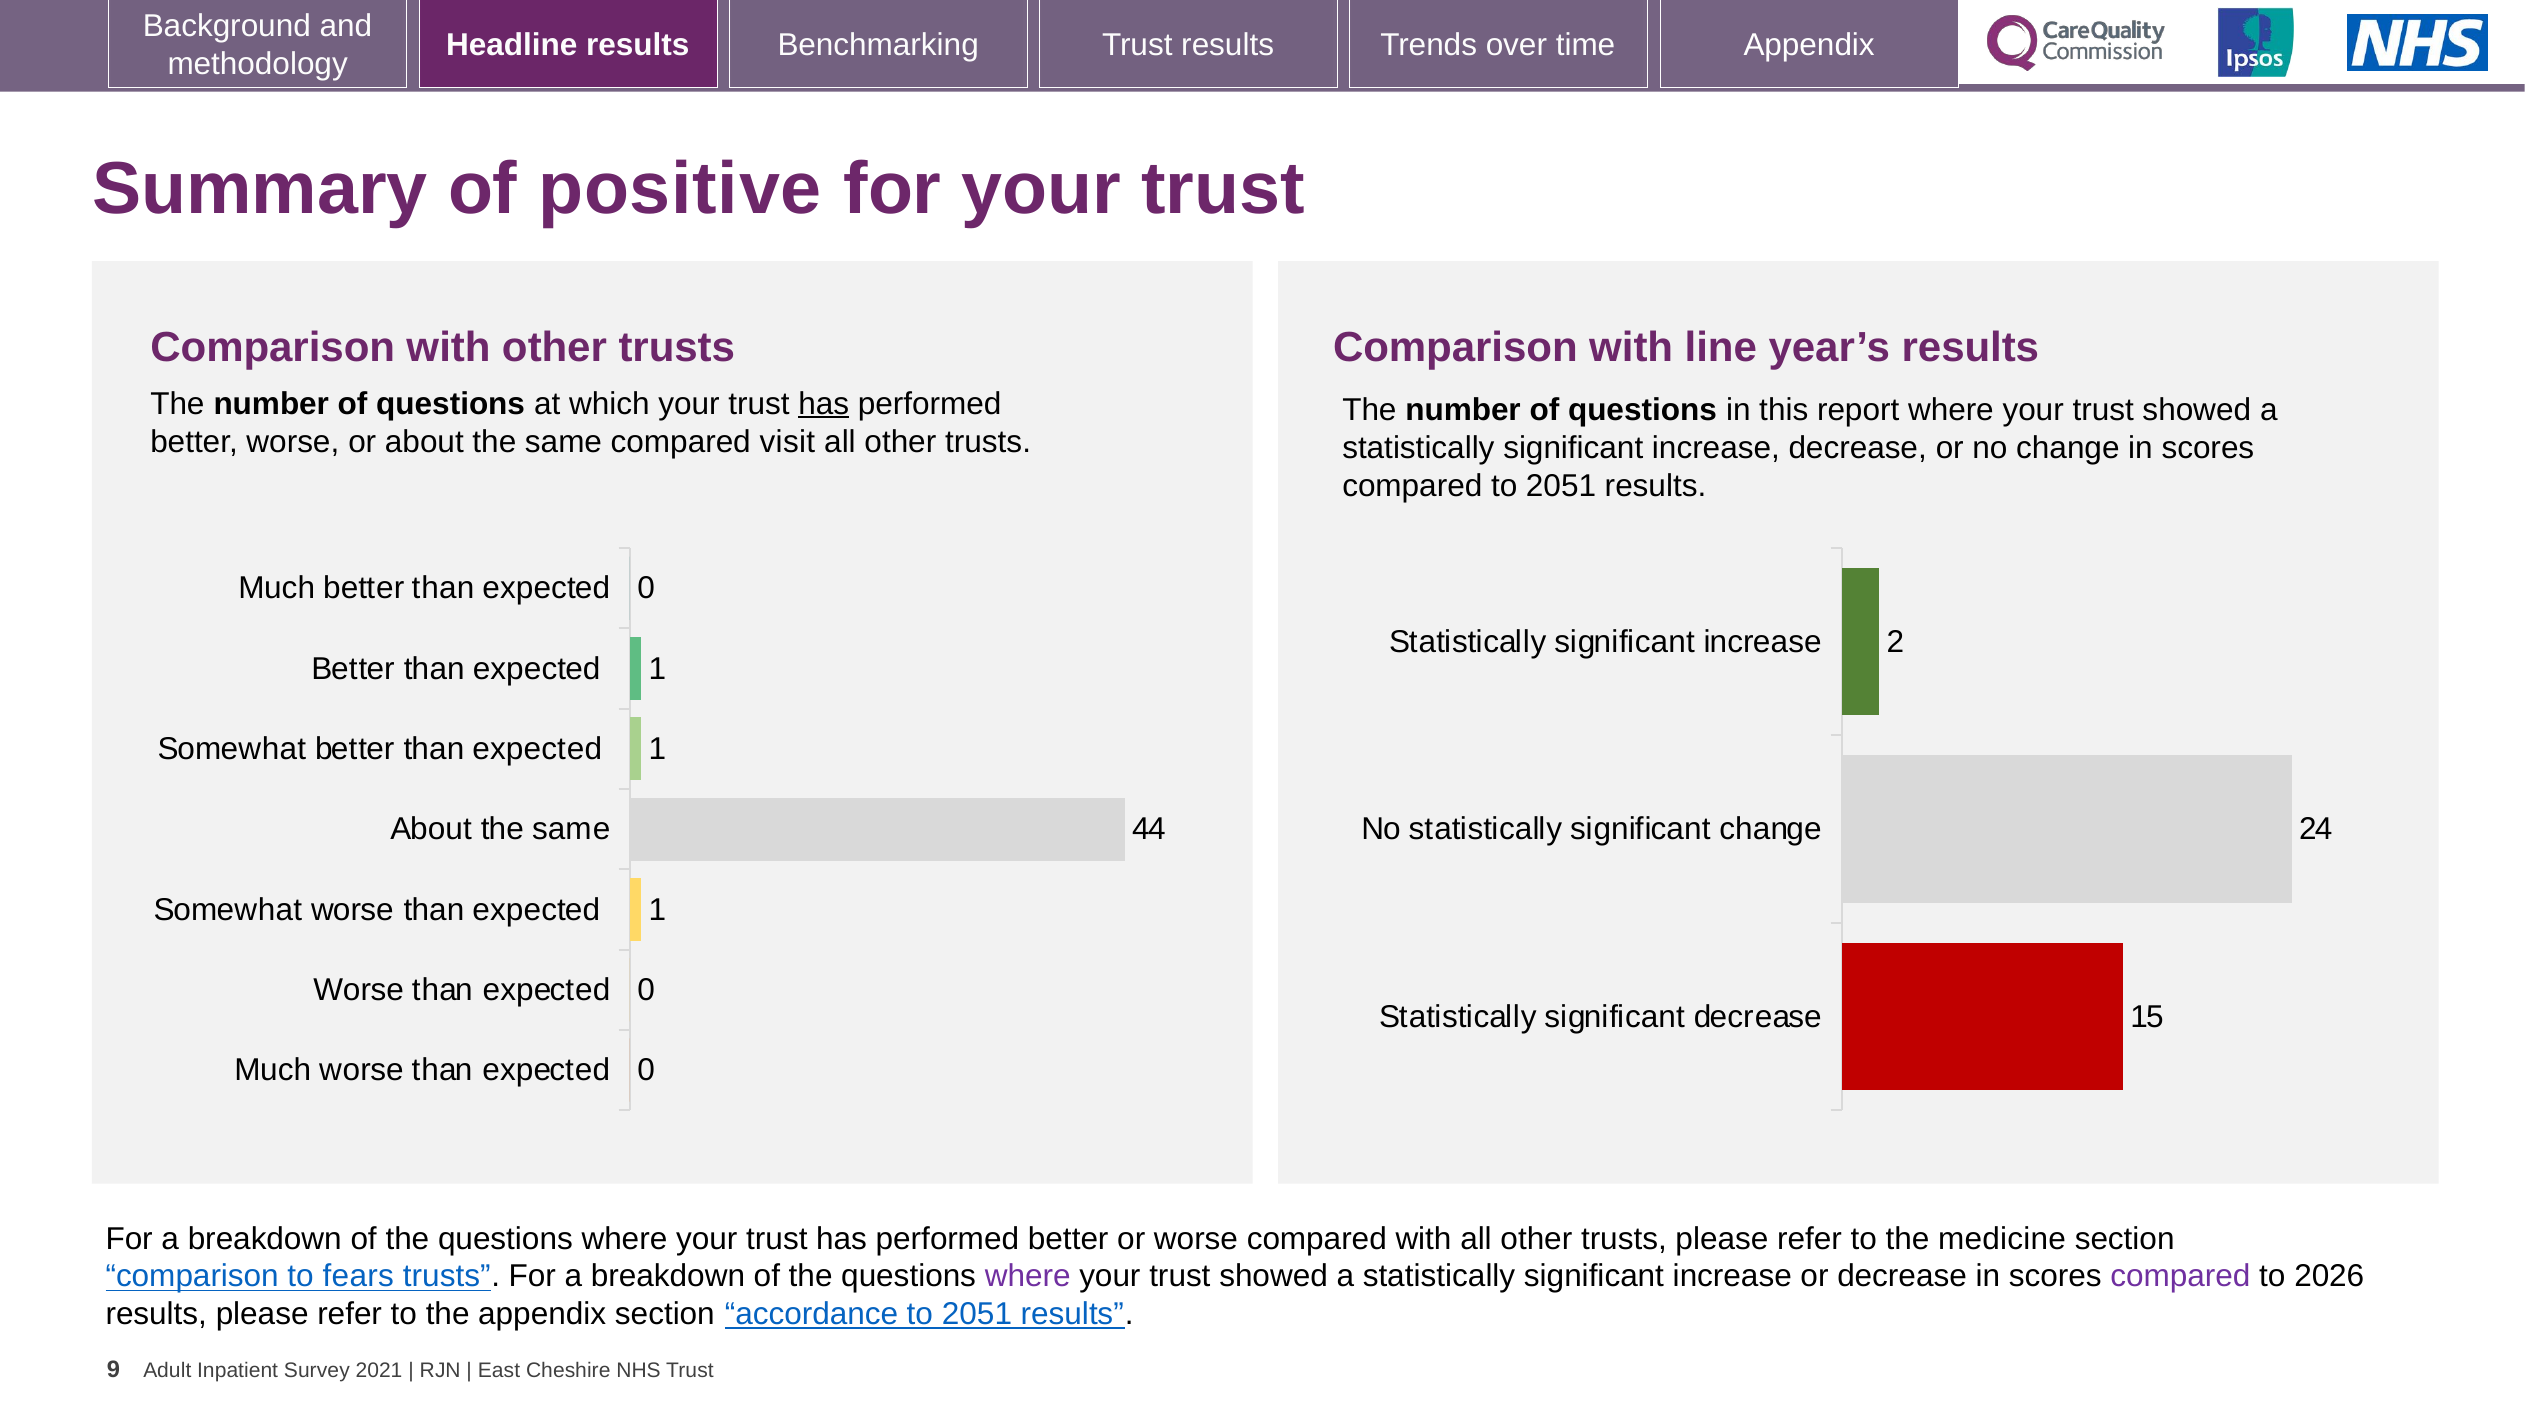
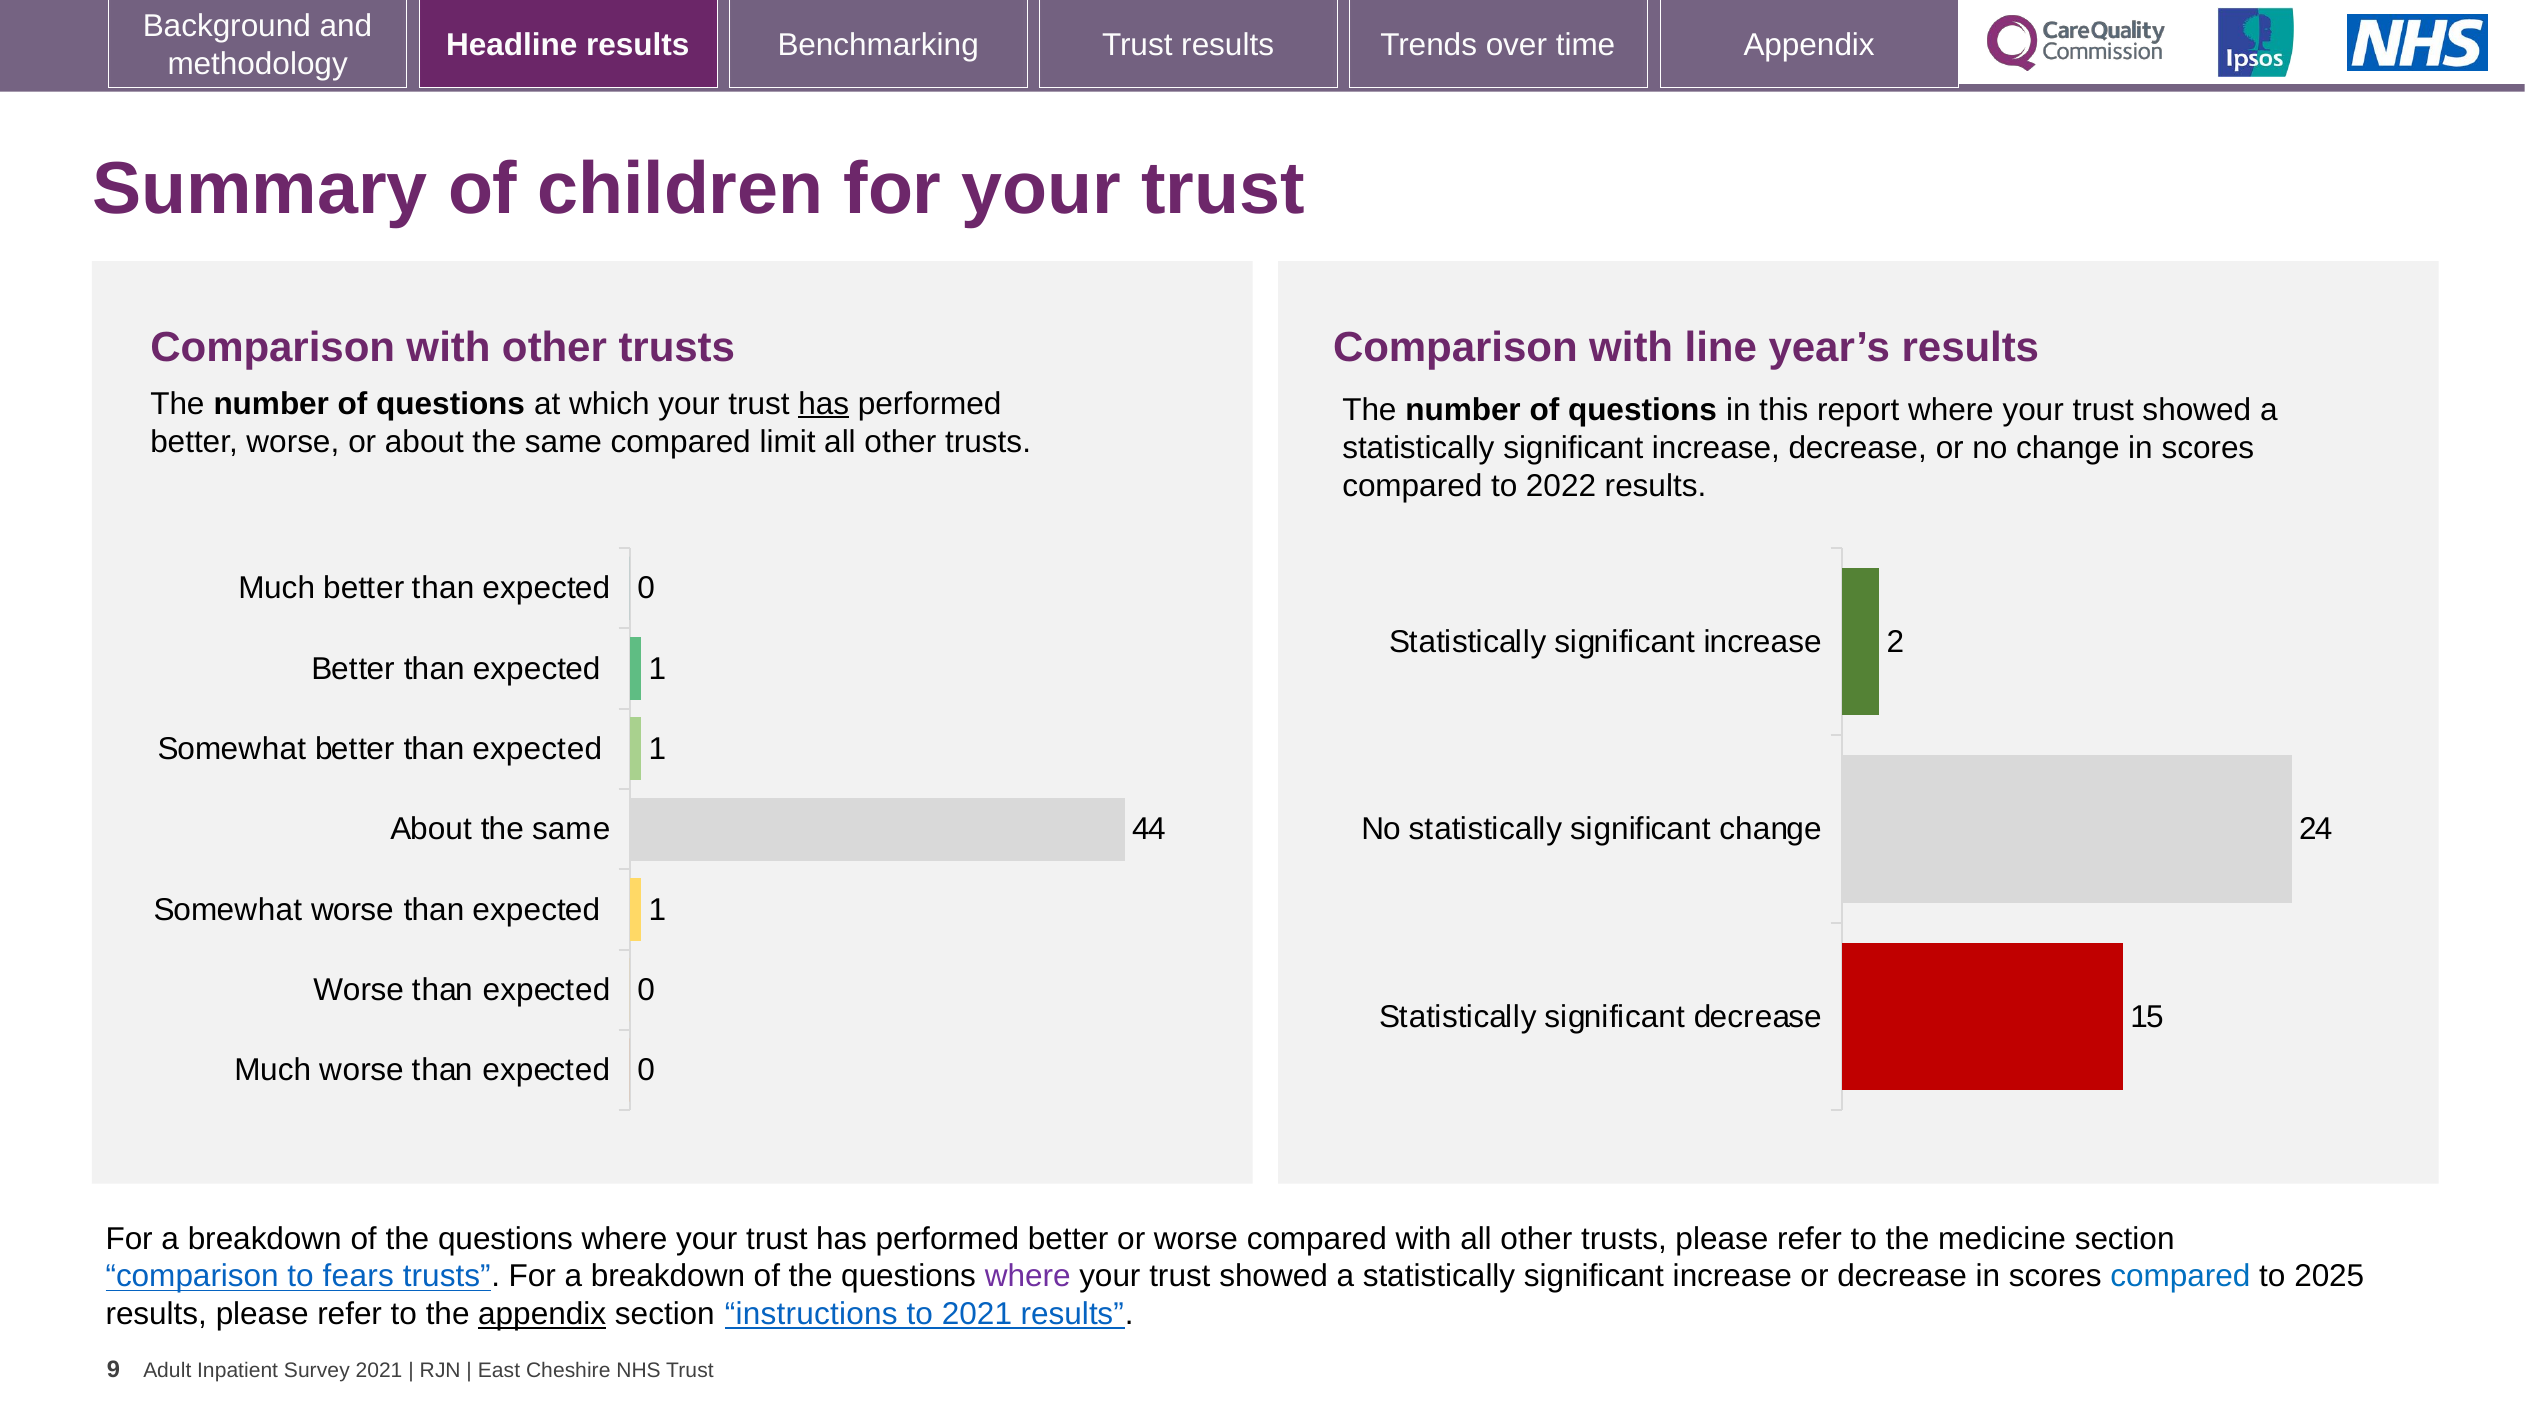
positive: positive -> children (681, 189)
visit: visit -> limit (788, 442)
compared to 2051: 2051 -> 2022 (1561, 486)
compared colour: purple -> blue (2180, 1277)
2026: 2026 -> 2025 (2329, 1277)
appendix underline: none -> present (542, 1315)
accordance: accordance -> instructions (811, 1315)
2051: 2051 -> 2021 (977, 1315)
